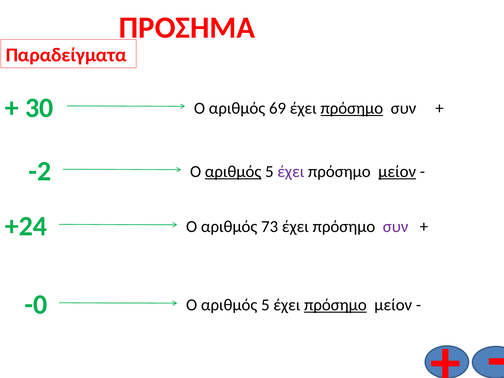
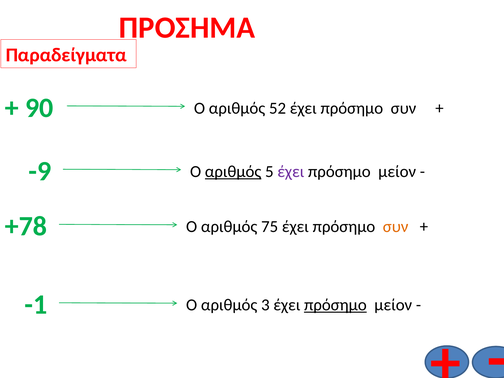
30: 30 -> 90 (39, 108)
69: 69 -> 52 (278, 108)
πρόσημο underline: present -> none (352, 108)
-2: -2 -> -9 (40, 171)
μείον underline: present -> none (397, 172)
+24: +24 -> +78 (26, 226)
73: 73 -> 75 (270, 227)
συν colour: purple -> orange (396, 227)
-0: -0 -> -1 (36, 305)
5: 5 -> 3 (265, 305)
